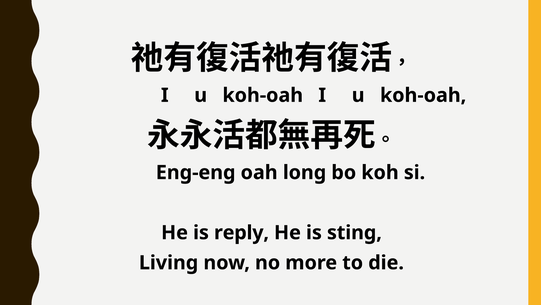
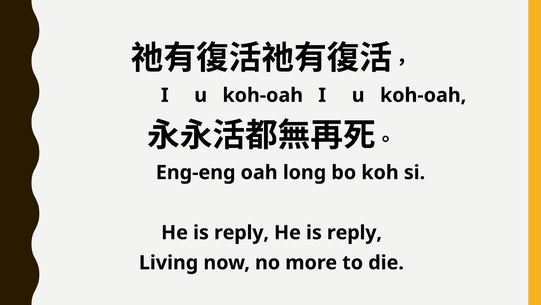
sting: sting -> reply (354, 232)
